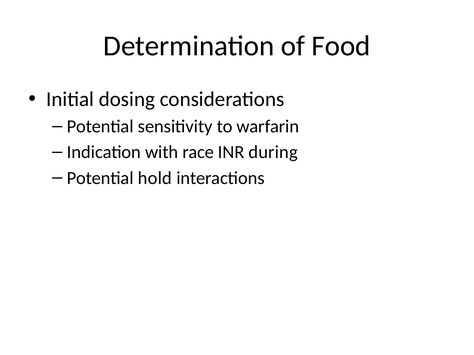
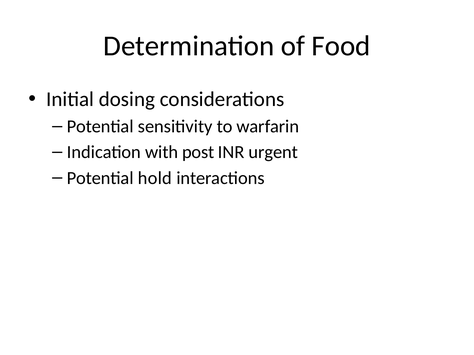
race: race -> post (198, 152)
during: during -> urgent (273, 152)
